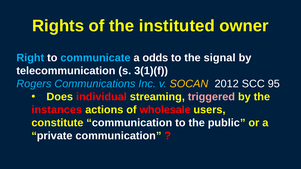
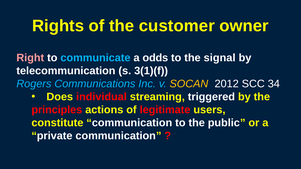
instituted: instituted -> customer (177, 26)
Right colour: light blue -> pink (30, 58)
95: 95 -> 34 (274, 84)
triggered colour: pink -> white (211, 97)
instances: instances -> principles (57, 110)
wholesale: wholesale -> legitimate (165, 110)
